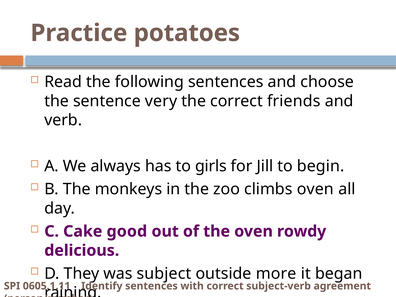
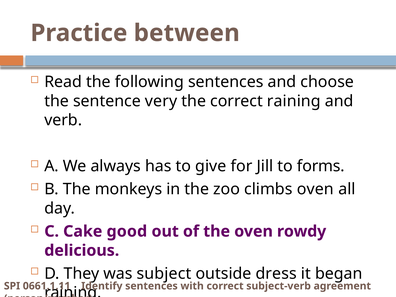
potatoes: potatoes -> between (187, 33)
correct friends: friends -> raining (294, 101)
girls: girls -> give (211, 166)
begin: begin -> forms (321, 166)
more: more -> dress (276, 273)
0605.1.11: 0605.1.11 -> 0661.1.11 (47, 286)
